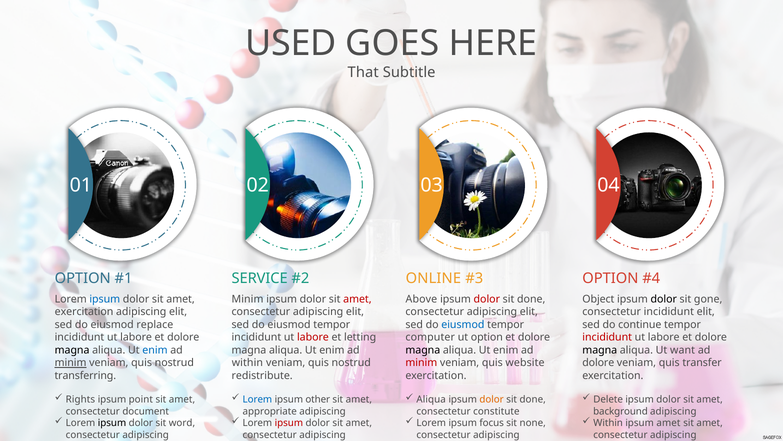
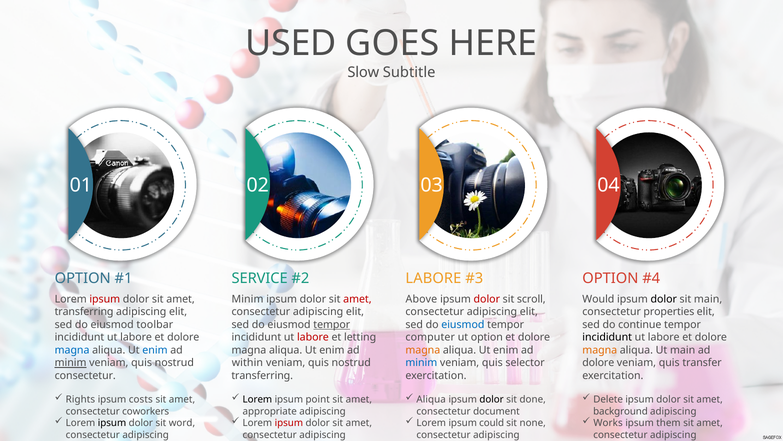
That: That -> Slow (363, 72)
ONLINE: ONLINE -> LABORE (433, 278)
ipsum colour: blue -> red (105, 299)
done: done -> scroll (531, 299)
Object: Object -> Would (598, 299)
sit gone: gone -> main (708, 299)
exercitation: exercitation -> transferring (84, 311)
consectetur incididunt: incididunt -> properties (669, 311)
replace: replace -> toolbar (155, 324)
tempor underline: none -> present (332, 324)
incididunt colour: red -> black (607, 337)
magna colour: black -> blue (72, 350)
magna colour: black -> orange (423, 350)
magna colour: black -> orange (600, 350)
Ut want: want -> main (683, 350)
minim colour: red -> blue (421, 362)
website: website -> selector (525, 362)
transferring: transferring -> consectetur (85, 375)
redistribute: redistribute -> transferring (262, 375)
point: point -> costs (141, 399)
Lorem colour: blue -> black (257, 399)
other: other -> point (318, 399)
dolor colour: orange -> black (492, 399)
document: document -> coworkers (146, 411)
constitute: constitute -> document (496, 411)
focus: focus -> could (492, 423)
Within: Within -> Works (608, 423)
ipsum amet: amet -> them (668, 423)
